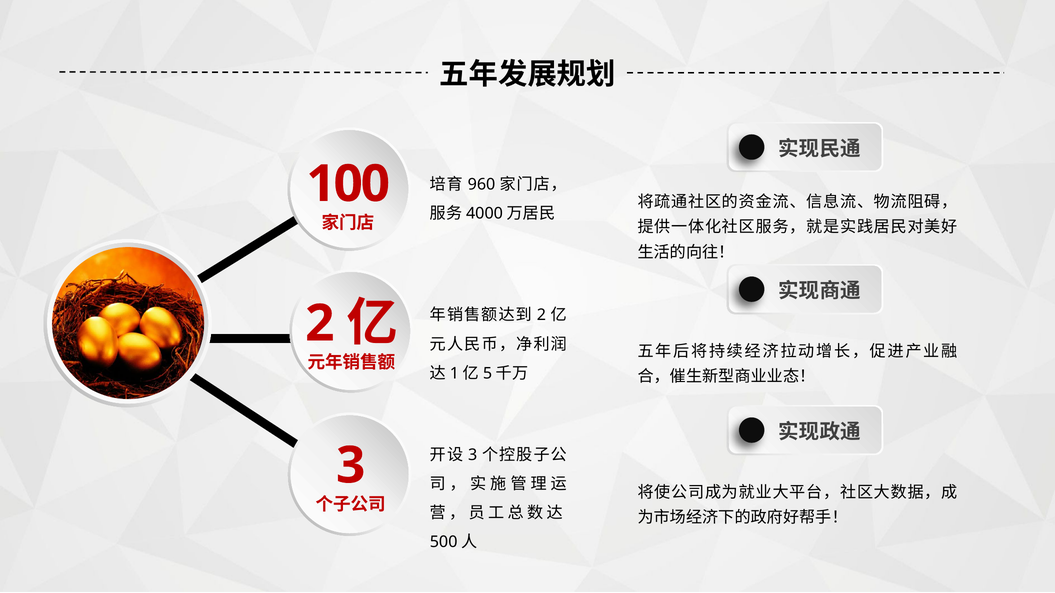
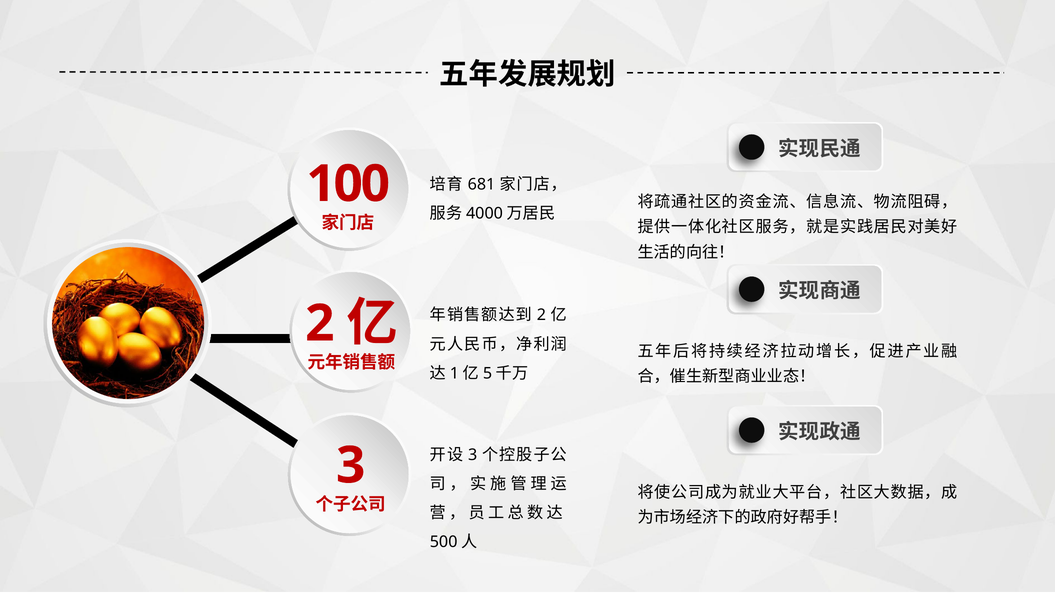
960: 960 -> 681 (481, 185)
